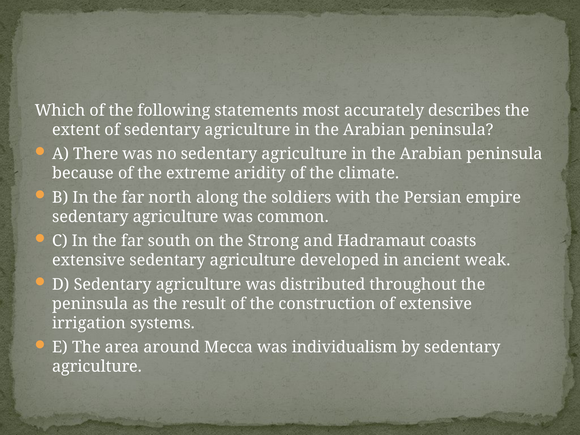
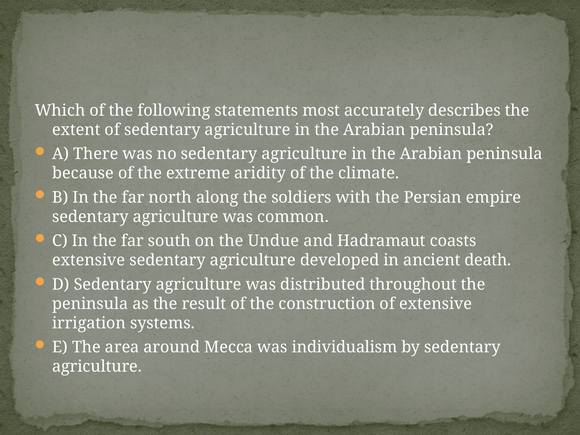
Strong: Strong -> Undue (273, 241)
weak: weak -> death (488, 260)
